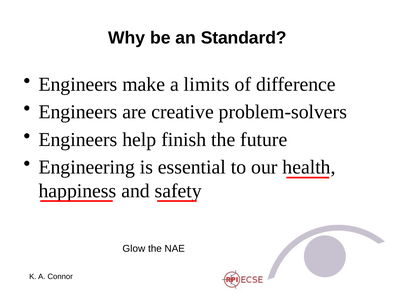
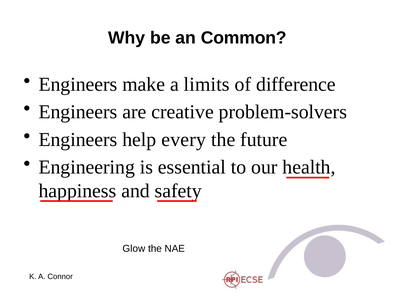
Standard: Standard -> Common (244, 38)
finish: finish -> every (184, 140)
